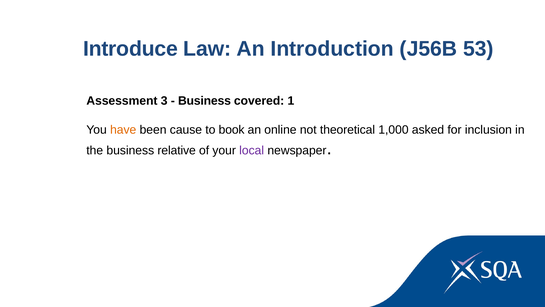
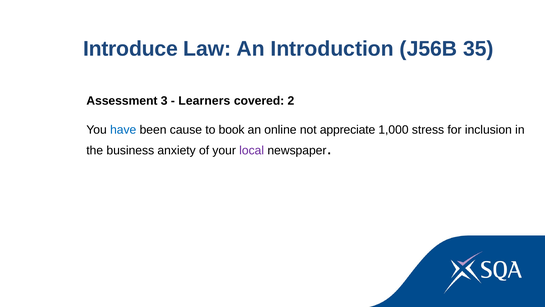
53: 53 -> 35 (478, 49)
Business: Business -> Learners (204, 101)
1: 1 -> 2 (291, 101)
have colour: orange -> blue (123, 130)
theoretical: theoretical -> appreciate (348, 130)
asked: asked -> stress (428, 130)
relative: relative -> anxiety (177, 150)
